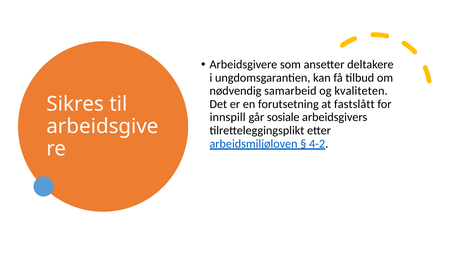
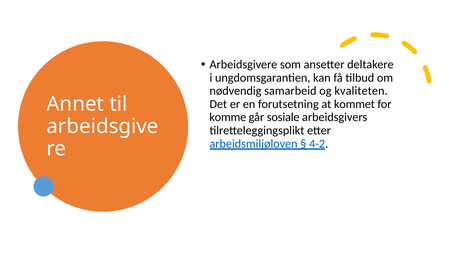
Sikres: Sikres -> Annet (75, 104)
fastslått: fastslått -> kommet (354, 104)
innspill: innspill -> komme (228, 117)
